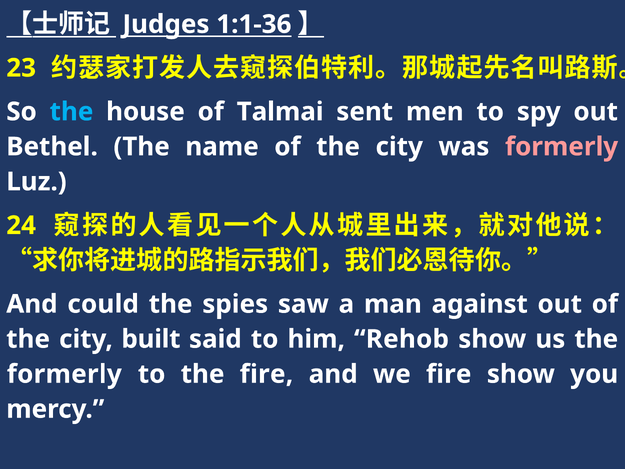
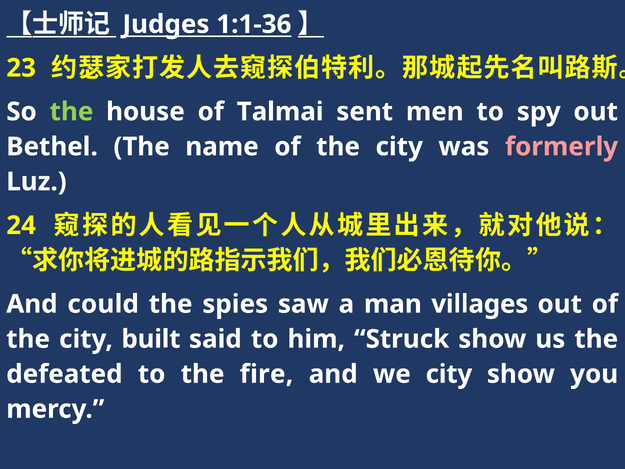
the colour: light blue -> light green (71, 112)
against: against -> villages (480, 304)
Rehob: Rehob -> Struck (402, 339)
formerly: formerly -> defeated (64, 374)
we fire: fire -> city (449, 374)
